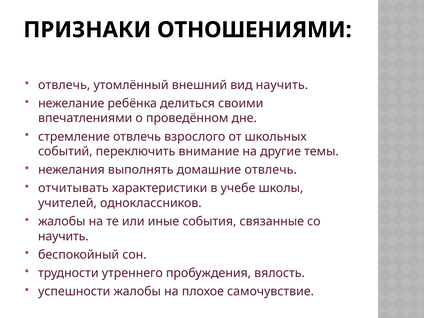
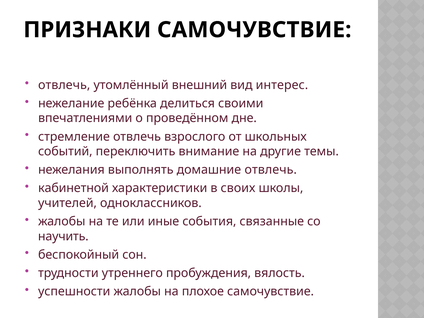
ПРИЗНАКИ ОТНОШЕНИЯМИ: ОТНОШЕНИЯМИ -> САМОЧУВСТВИЕ (254, 30)
вид научить: научить -> интерес (282, 85)
отчитывать: отчитывать -> кабинетной (73, 188)
учебе: учебе -> своих (238, 188)
